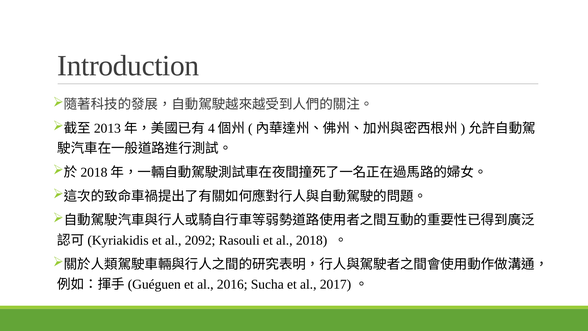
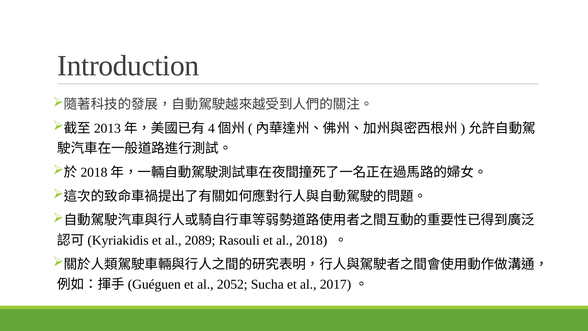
2092: 2092 -> 2089 (200, 240)
2016: 2016 -> 2052 (232, 284)
